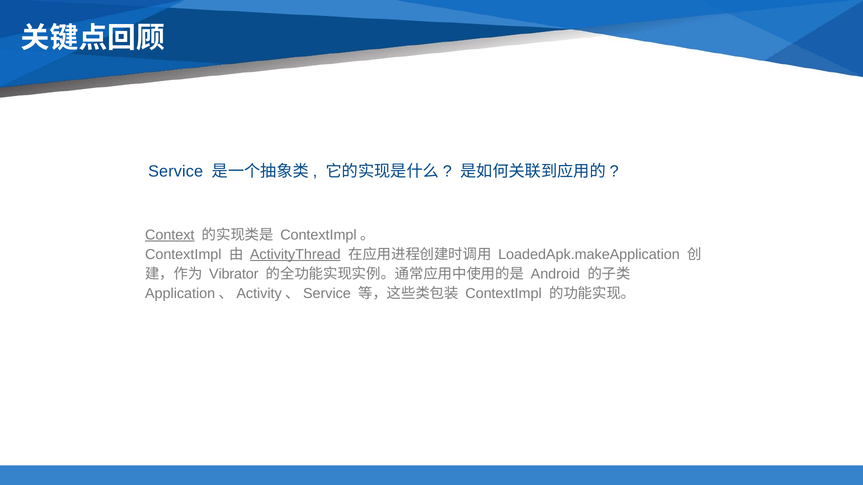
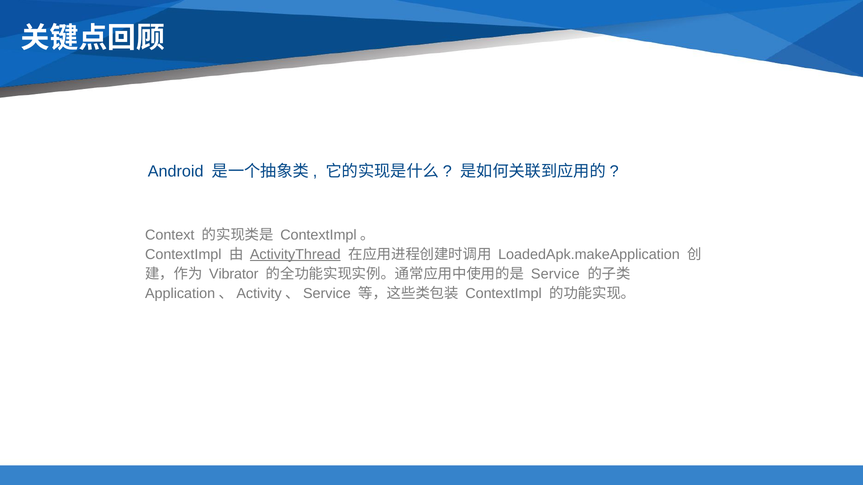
Service: Service -> Android (176, 171)
Context underline: present -> none (170, 235)
Android: Android -> Service (555, 274)
